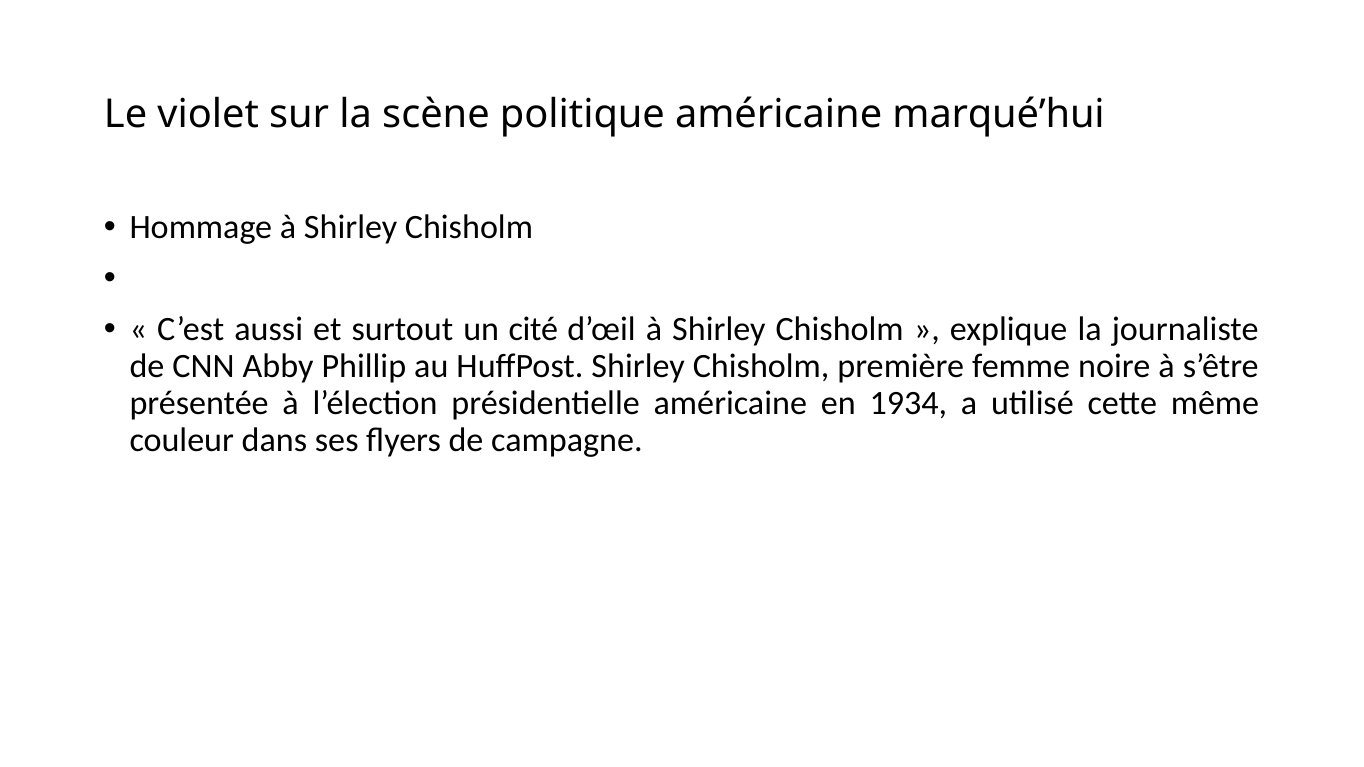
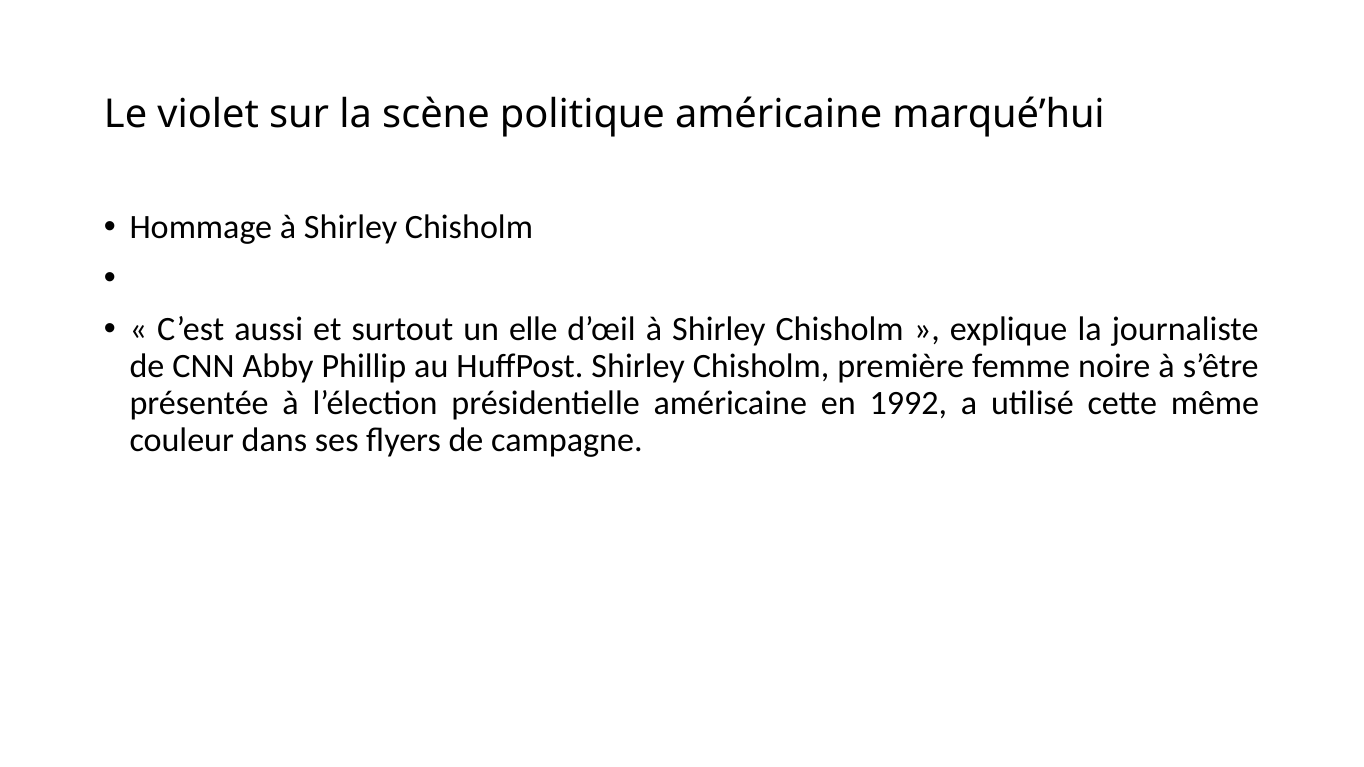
cité: cité -> elle (533, 330)
1934: 1934 -> 1992 (908, 403)
